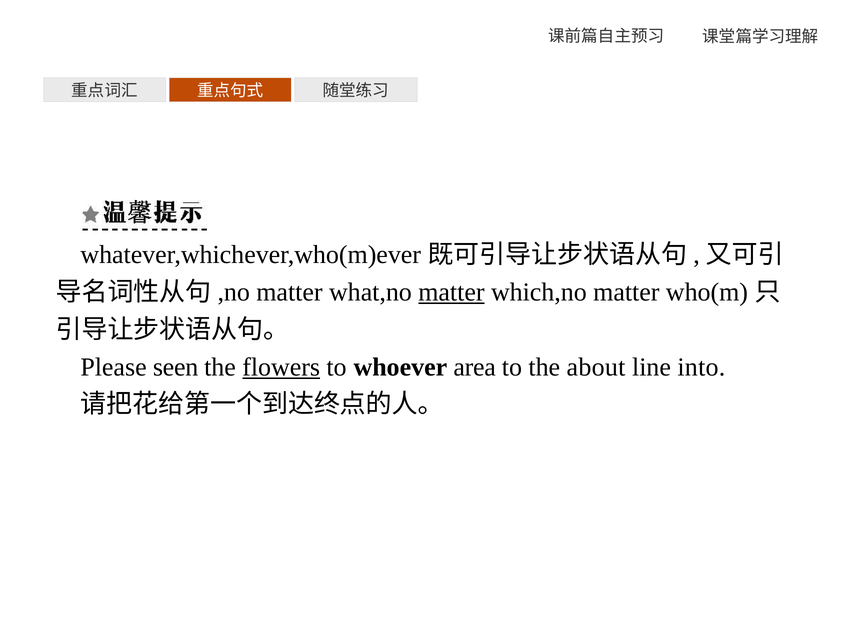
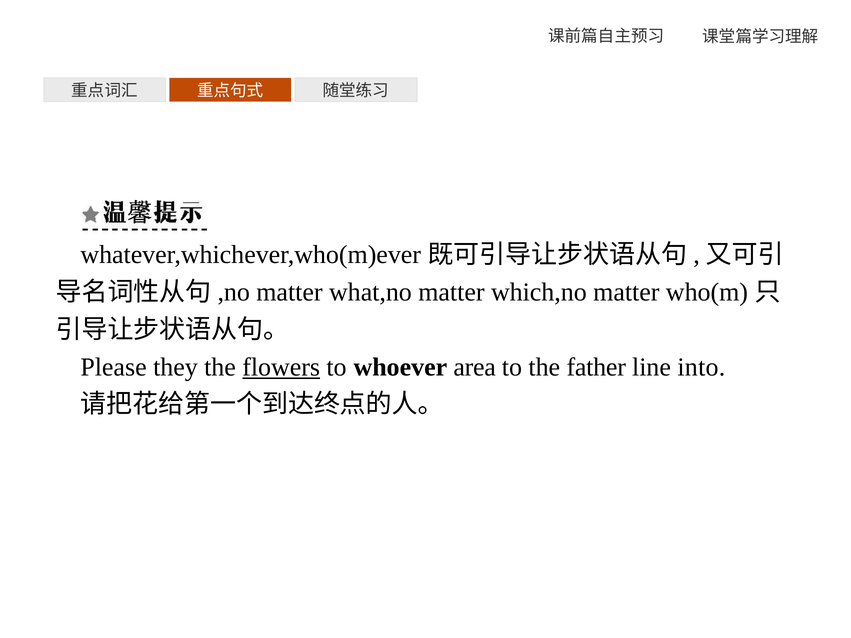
matter underline: present -> none (451, 292)
seen: seen -> they (175, 367)
about: about -> father (596, 367)
